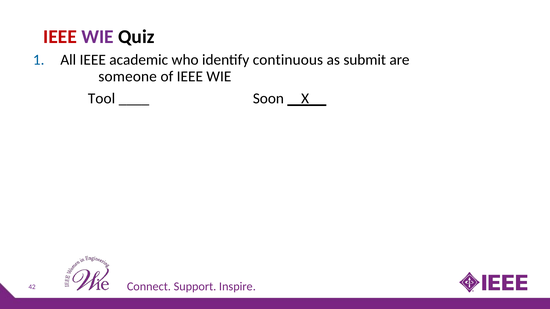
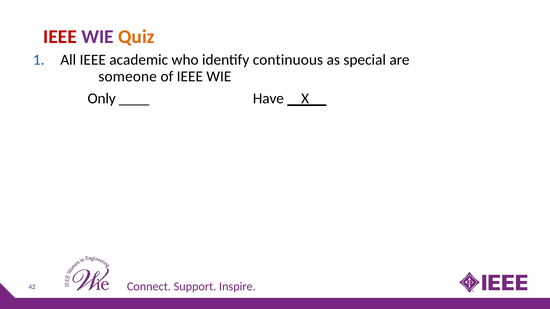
Quiz colour: black -> orange (136, 37)
submit: submit -> special (365, 60)
Tool: Tool -> Only (102, 99)
Soon: Soon -> Have (268, 99)
